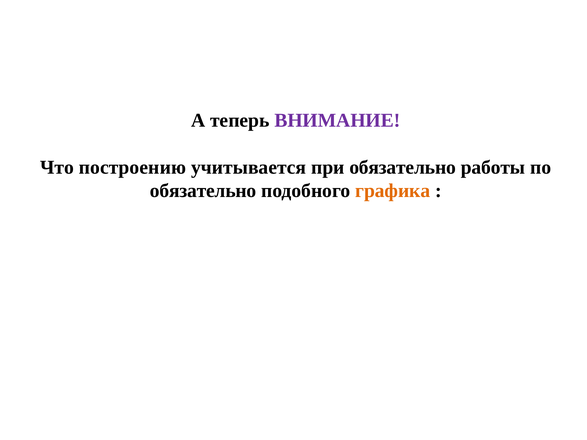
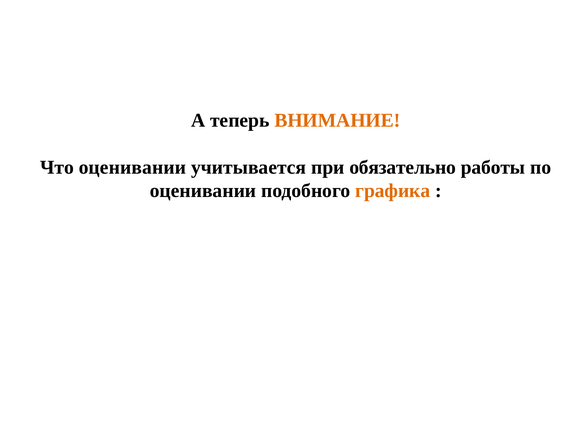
ВНИМАНИЕ colour: purple -> orange (337, 121)
Что построению: построению -> оценивании (132, 167)
обязательно: обязательно -> оценивании (203, 191)
